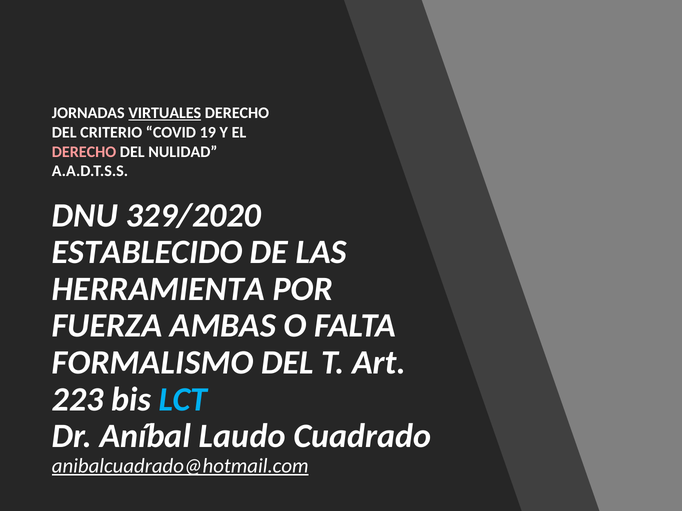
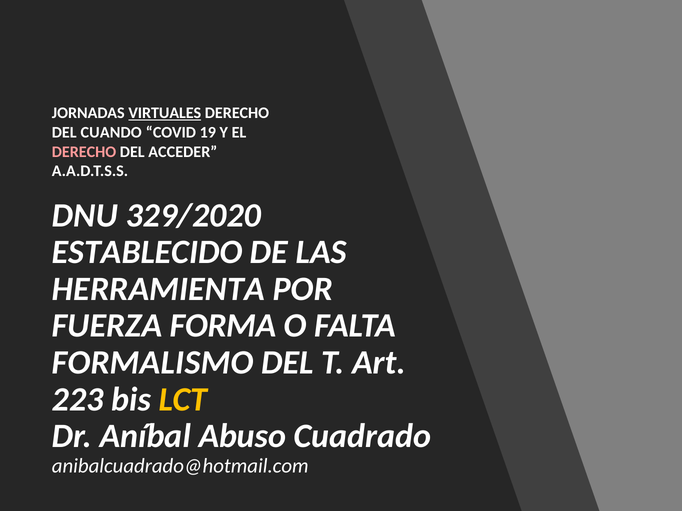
CRITERIO: CRITERIO -> CUANDO (111, 132)
NULIDAD: NULIDAD -> ACCEDER (183, 152)
AMBAS: AMBAS -> FORMA (223, 326)
LCT colour: light blue -> yellow (183, 400)
Laudo: Laudo -> Abuso (242, 437)
anibalcuadrado@hotmail.com underline: present -> none (180, 466)
